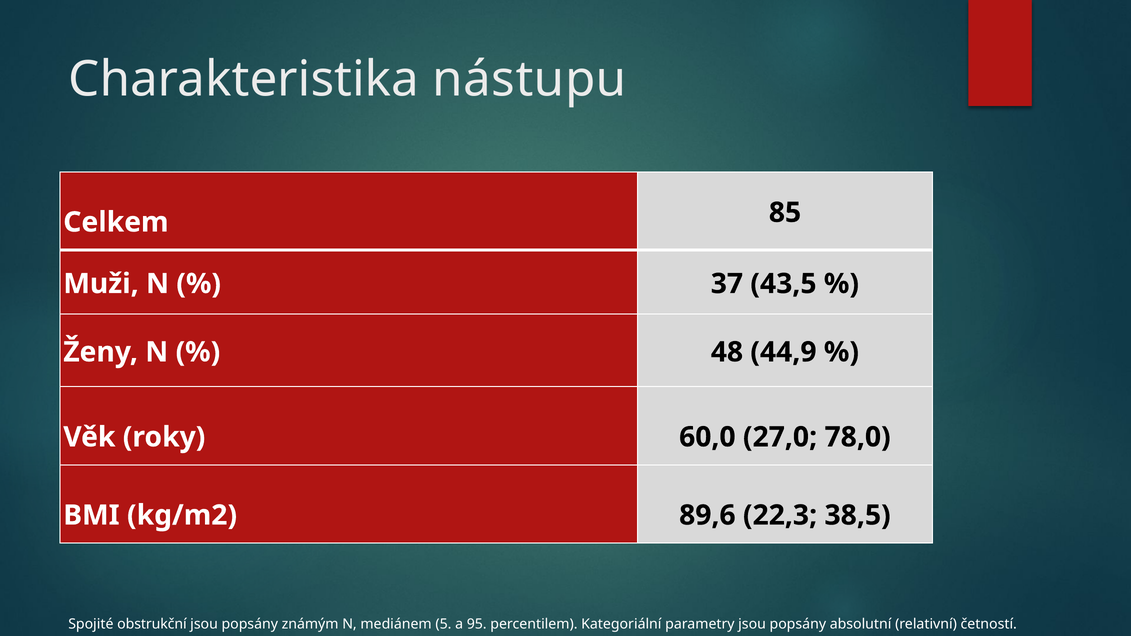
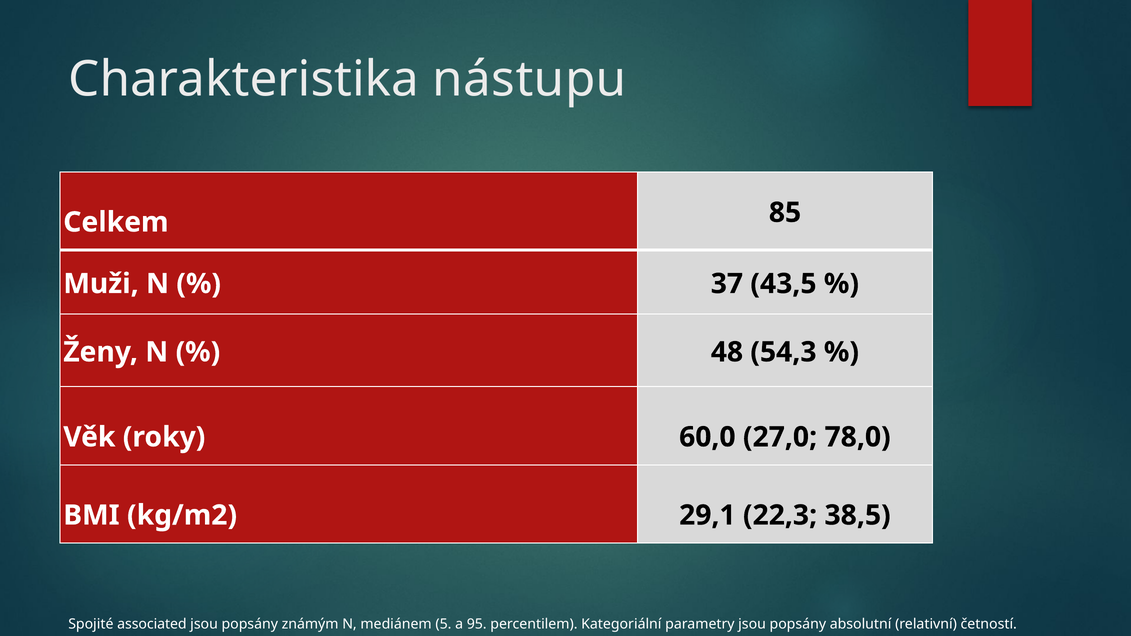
44,9: 44,9 -> 54,3 (783, 352)
89,6: 89,6 -> 29,1 (707, 515)
obstrukční: obstrukční -> associated (152, 624)
